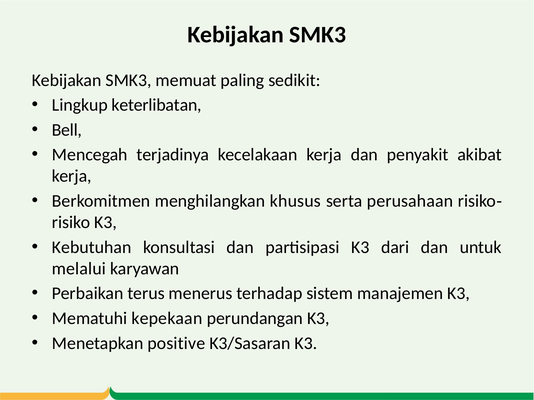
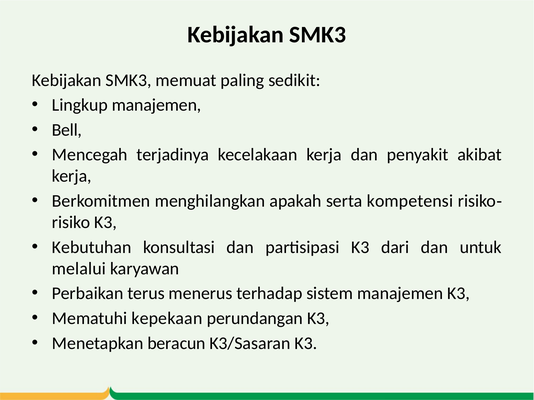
Lingkup keterlibatan: keterlibatan -> manajemen (157, 105)
khusus: khusus -> apakah (296, 201)
perusahaan: perusahaan -> kompetensi (410, 201)
positive: positive -> beracun (176, 344)
